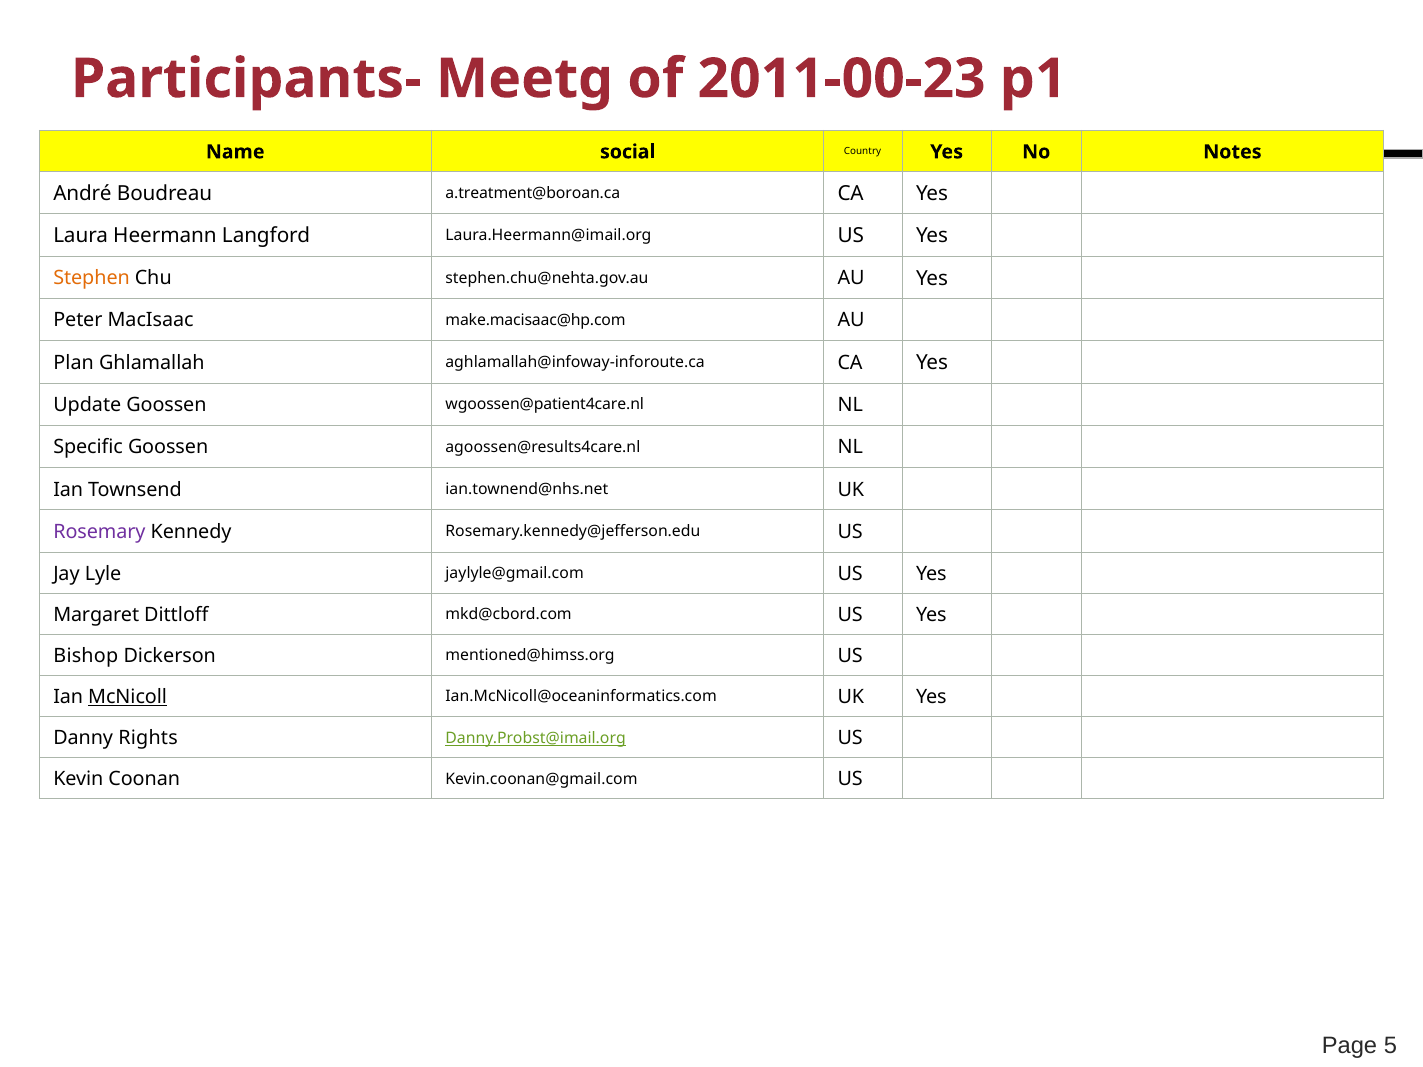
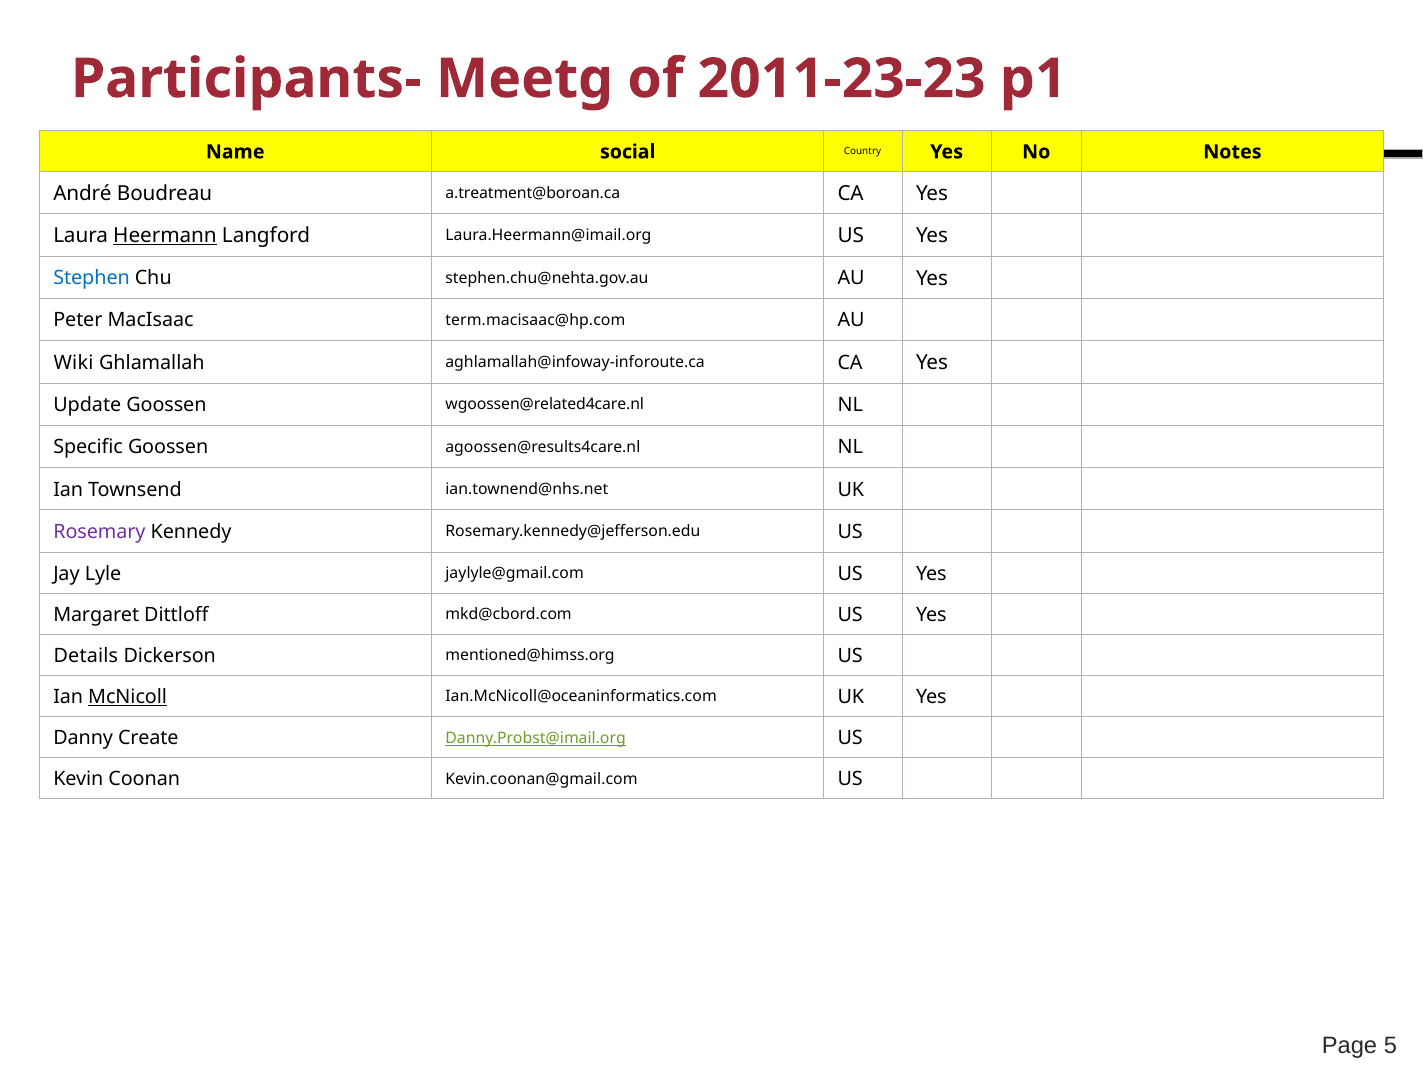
2011-00-23: 2011-00-23 -> 2011-23-23 (842, 79)
Heermann underline: none -> present (165, 236)
Stephen colour: orange -> blue (92, 278)
make.macisaac@hp.com: make.macisaac@hp.com -> term.macisaac@hp.com (535, 320)
Plan: Plan -> Wiki (74, 363)
wgoossen@patient4care.nl: wgoossen@patient4care.nl -> wgoossen@related4care.nl (545, 405)
Bishop: Bishop -> Details (86, 656)
Rights: Rights -> Create (148, 738)
